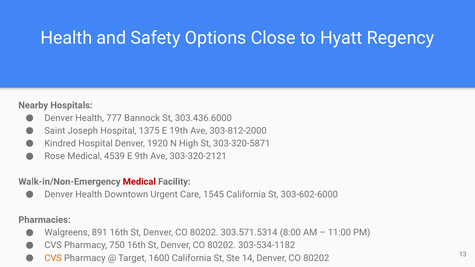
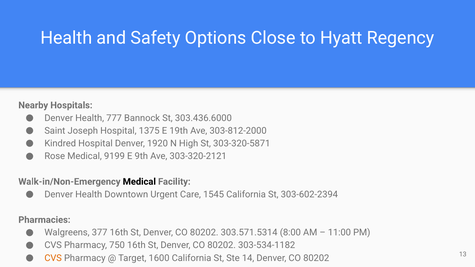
4539: 4539 -> 9199 (114, 156)
Medical colour: red -> black (139, 182)
303-602-6000: 303-602-6000 -> 303-602-2394 (309, 194)
891: 891 -> 377 (100, 233)
